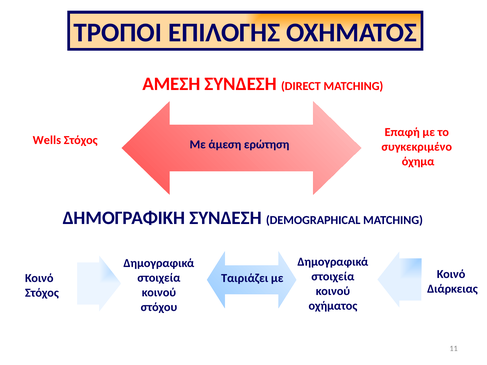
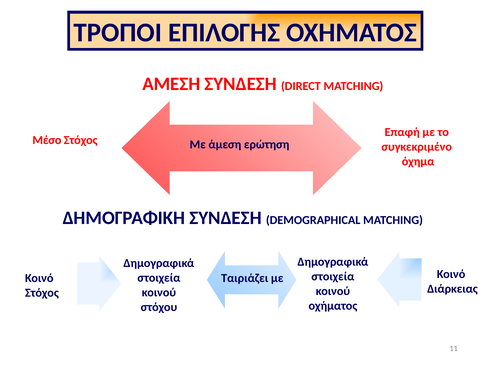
Wells: Wells -> Μέσο (47, 140)
